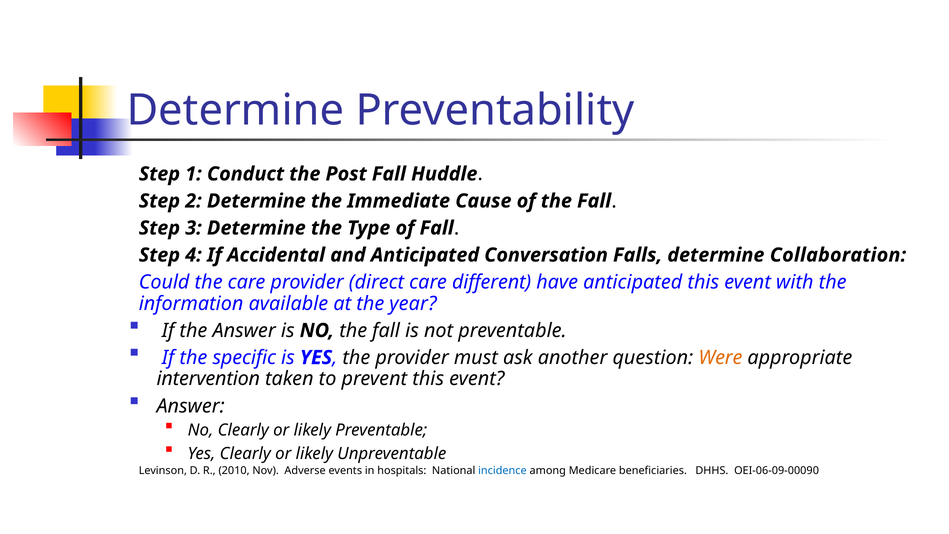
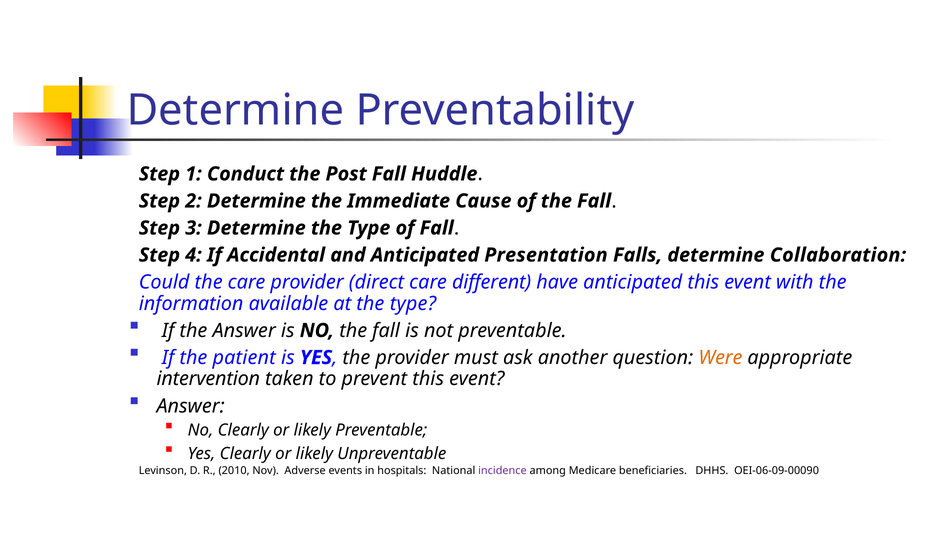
Conversation: Conversation -> Presentation (546, 255)
at the year: year -> type (413, 303)
specific: specific -> patient (244, 357)
incidence colour: blue -> purple (502, 471)
